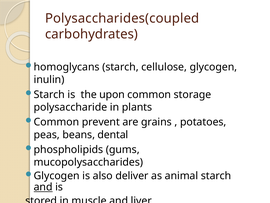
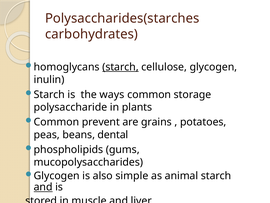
Polysaccharides(coupled: Polysaccharides(coupled -> Polysaccharides(starches (122, 18)
starch underline: none -> present (120, 67)
upon: upon -> ways (112, 94)
deliver: deliver -> simple (132, 175)
